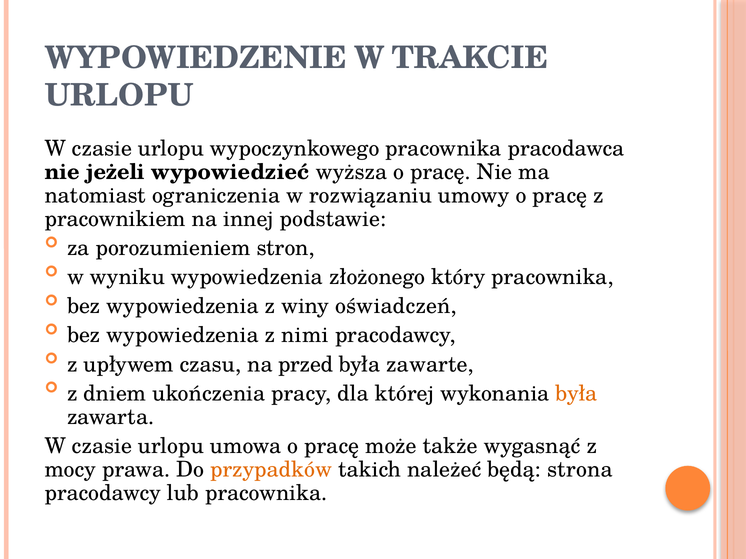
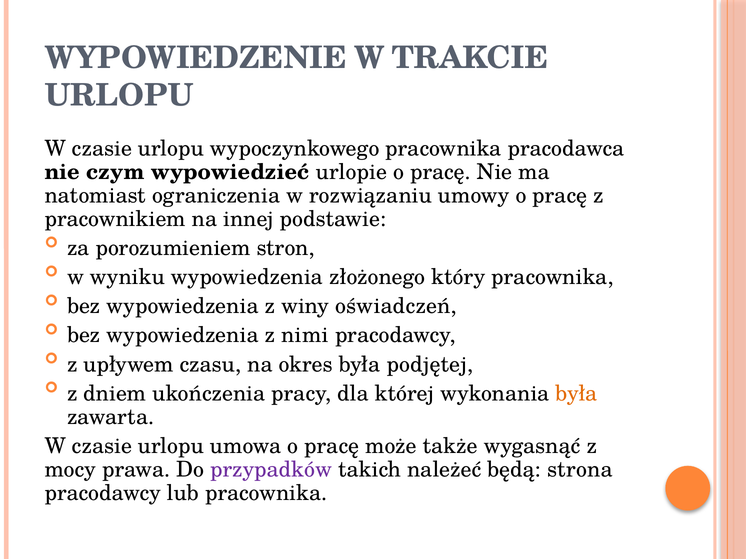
jeżeli: jeżeli -> czym (115, 172)
wyższa: wyższa -> urlopie (351, 172)
przed: przed -> okres (306, 365)
zawarte: zawarte -> podjętej (430, 365)
przypadków colour: orange -> purple (271, 470)
